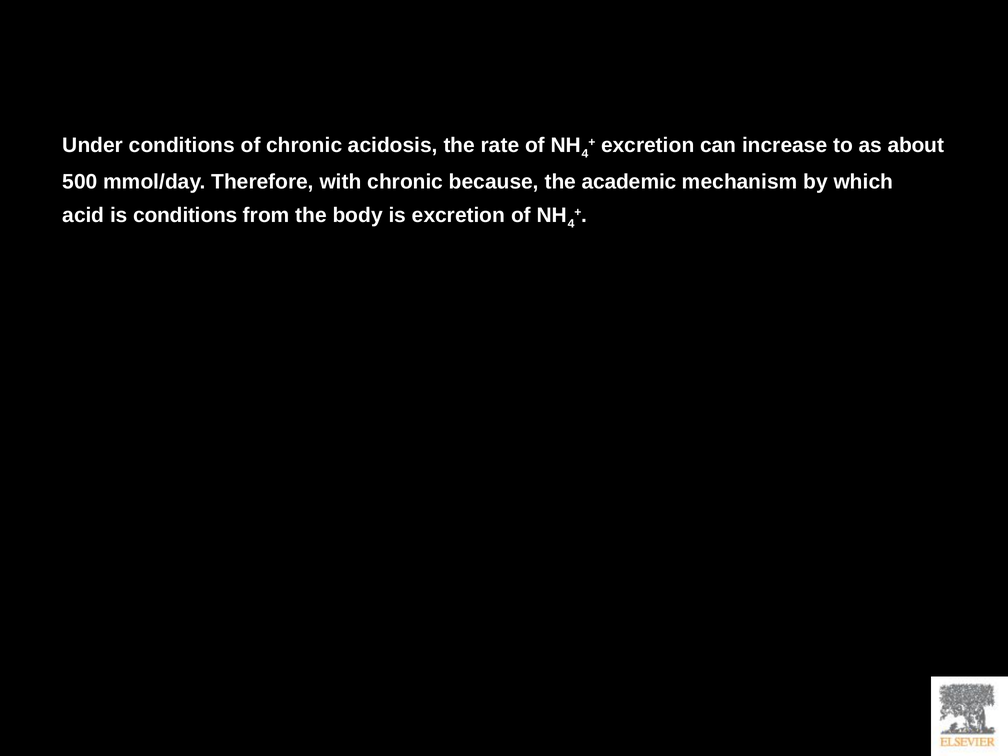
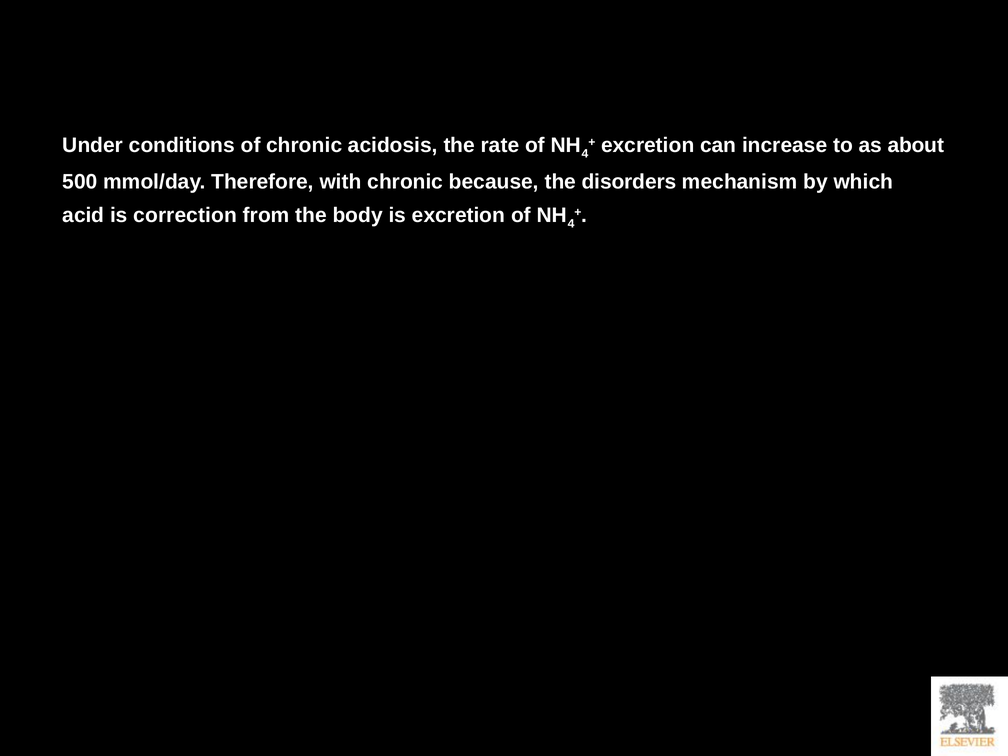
academic: academic -> disorders (629, 182)
is conditions: conditions -> correction (185, 216)
